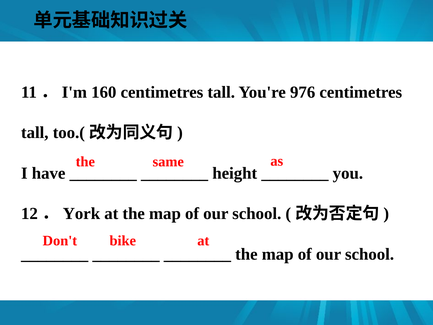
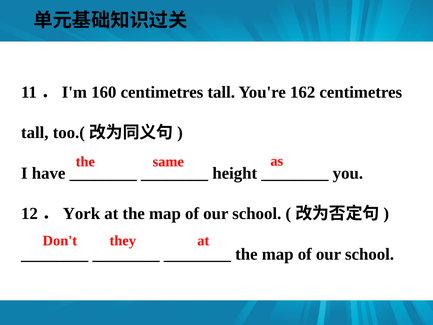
976: 976 -> 162 (303, 92)
bike: bike -> they (123, 241)
